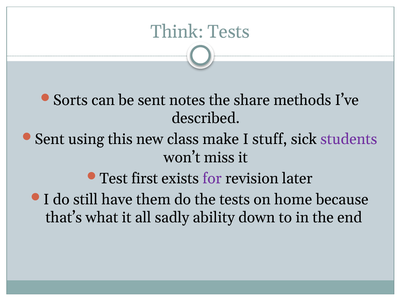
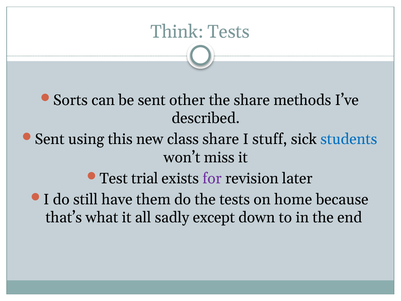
notes: notes -> other (187, 100)
class make: make -> share (221, 139)
students colour: purple -> blue (349, 139)
first: first -> trial (145, 178)
ability: ability -> except (214, 218)
